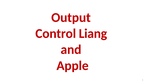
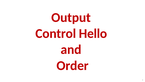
Liang: Liang -> Hello (93, 33)
Apple: Apple -> Order (73, 65)
